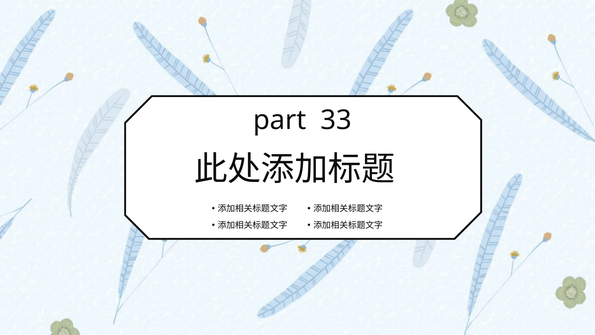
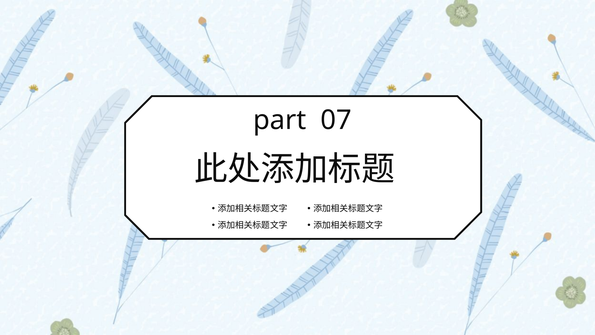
33: 33 -> 07 (336, 120)
